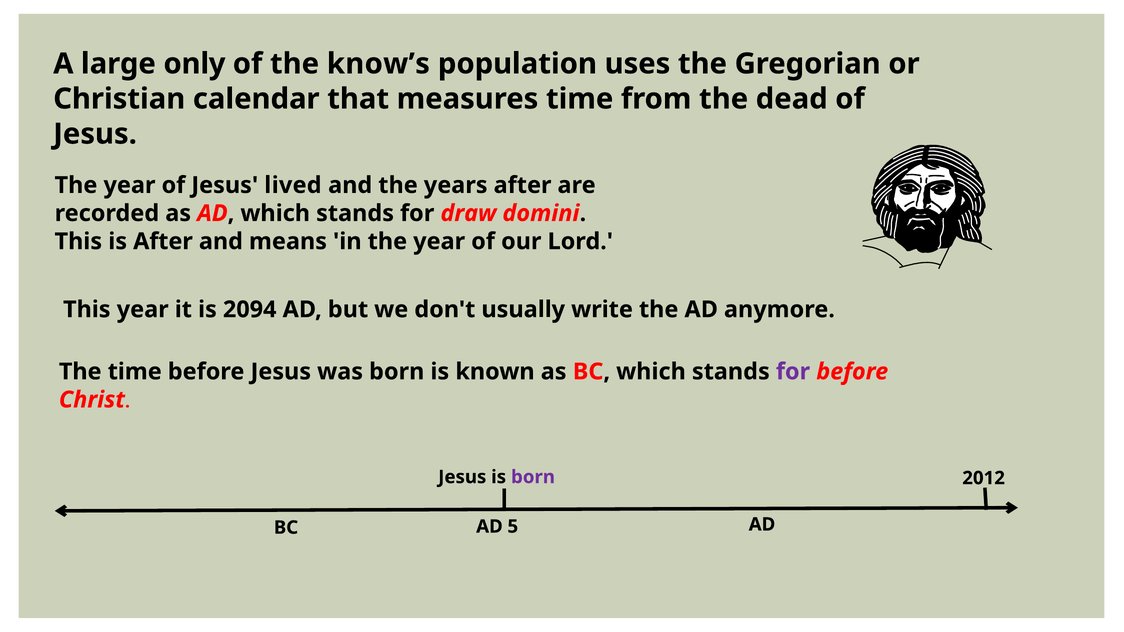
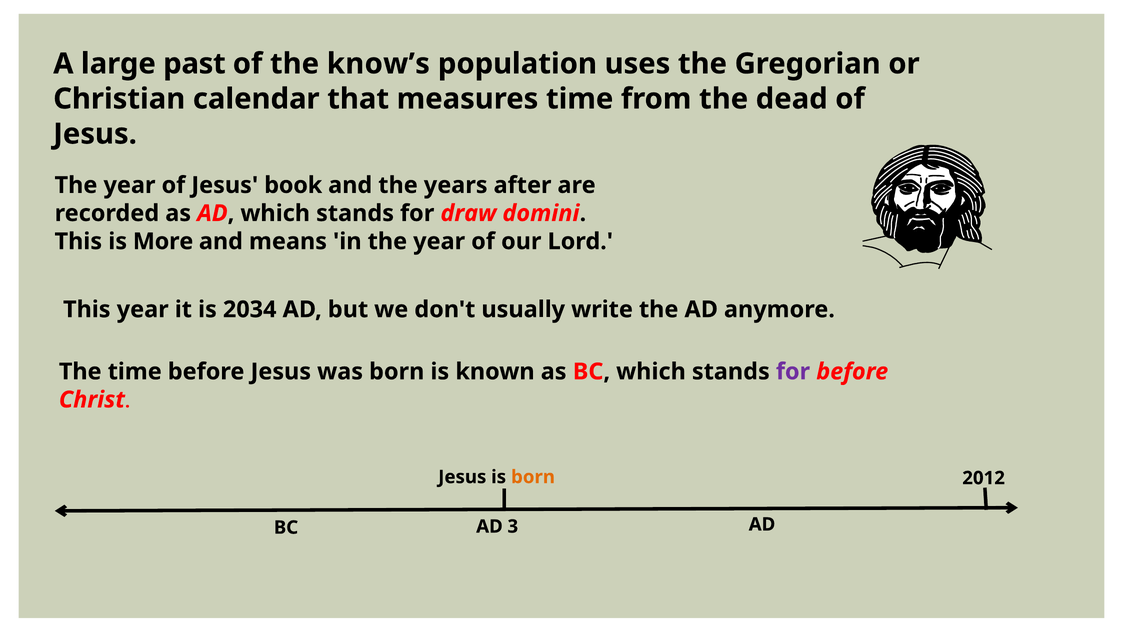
only: only -> past (194, 64)
lived: lived -> book (293, 185)
is After: After -> More (163, 242)
2094: 2094 -> 2034 (250, 310)
born colour: purple -> orange (533, 477)
5: 5 -> 3 (513, 527)
